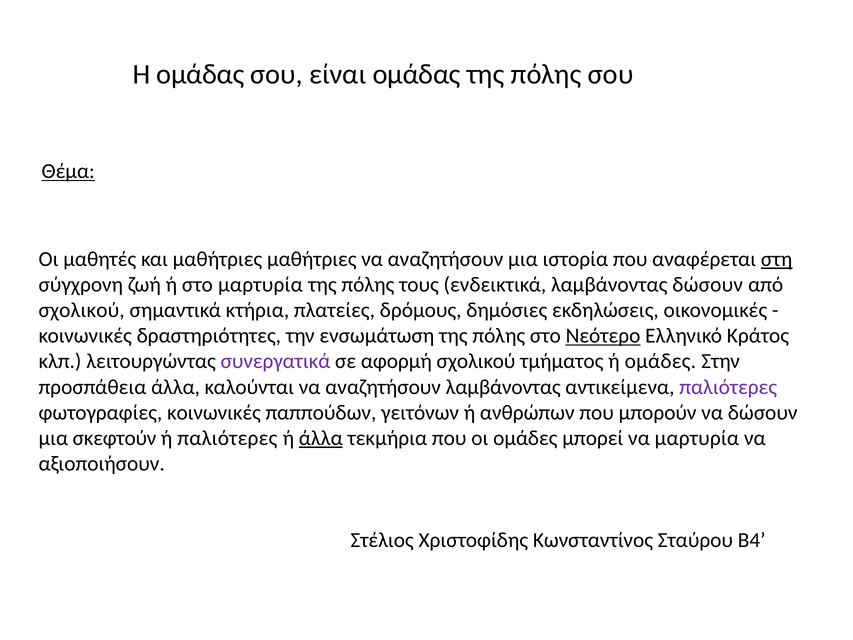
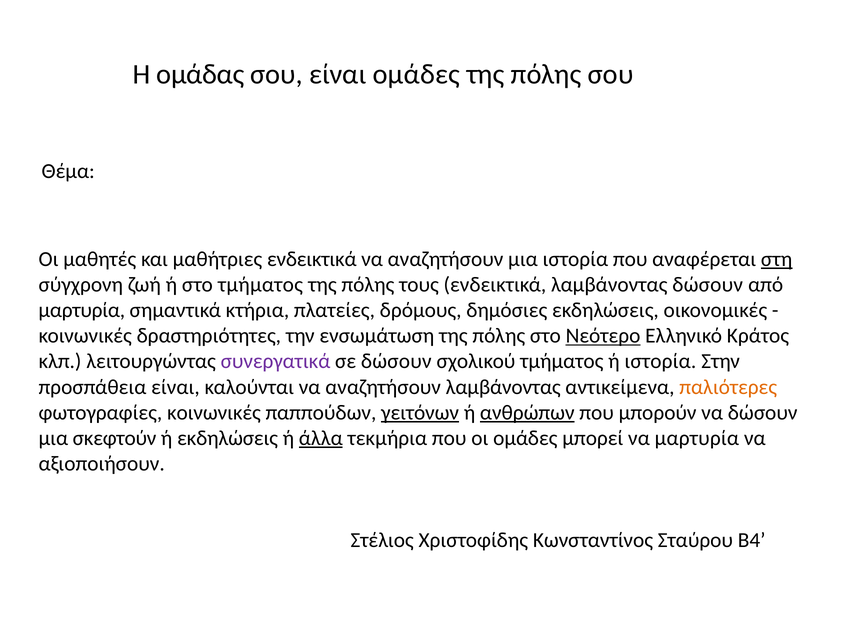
είναι ομάδας: ομάδας -> ομάδες (416, 74)
Θέμα underline: present -> none (68, 171)
μαθήτριες μαθήτριες: μαθήτριες -> ενδεικτικά (312, 259)
στο μαρτυρία: μαρτυρία -> τμήματος (260, 284)
σχολικού: σχολικού -> μαρτυρία (82, 310)
σε αφορμή: αφορμή -> δώσουν (396, 361)
ή ομάδες: ομάδες -> ιστορία (660, 361)
προσπάθεια άλλα: άλλα -> είναι (175, 387)
παλιότερες colour: purple -> orange (728, 387)
γειτόνων underline: none -> present (420, 412)
ανθρώπων underline: none -> present (527, 412)
ή παλιότερες: παλιότερες -> εκδηλώσεις (228, 438)
